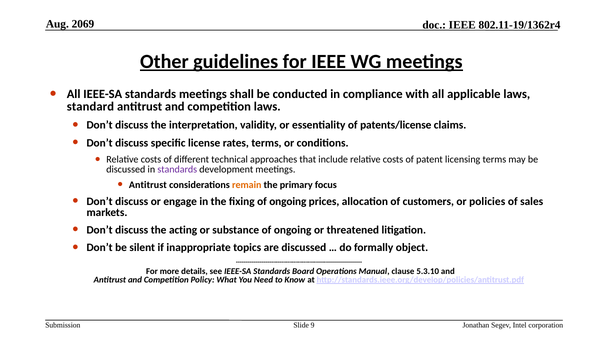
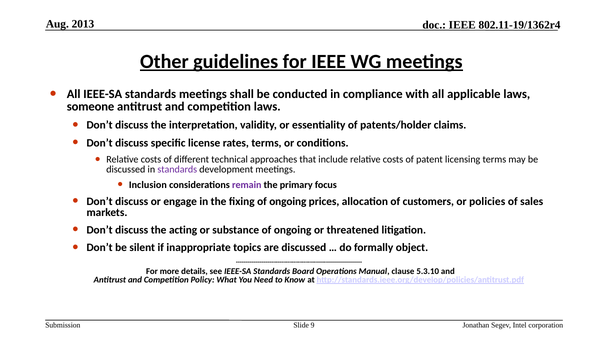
2069: 2069 -> 2013 (83, 24)
standard: standard -> someone (91, 106)
patents/license: patents/license -> patents/holder (396, 125)
Antitrust: Antitrust -> Inclusion (148, 185)
remain colour: orange -> purple (247, 185)
